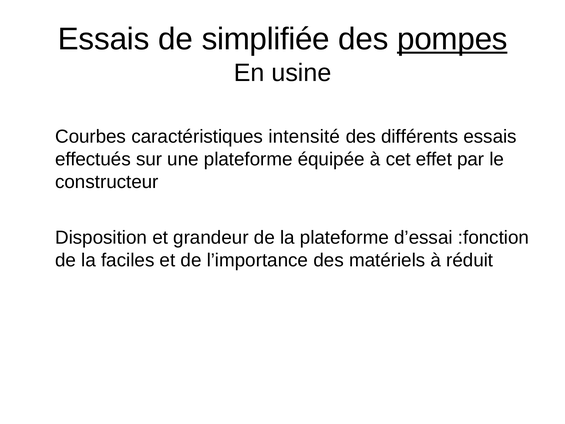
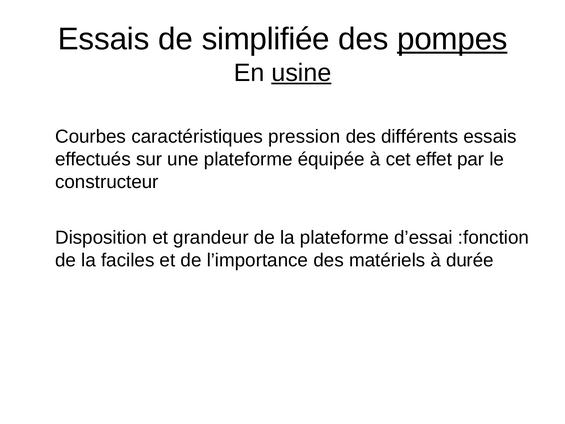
usine underline: none -> present (301, 73)
intensité: intensité -> pression (304, 137)
réduit: réduit -> durée (470, 260)
